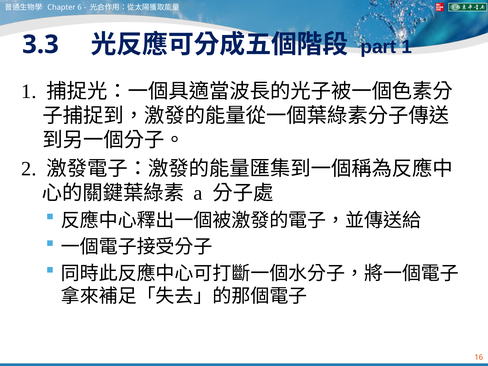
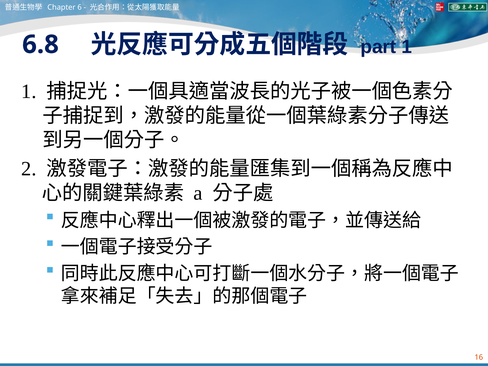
3.3: 3.3 -> 6.8 (41, 45)
